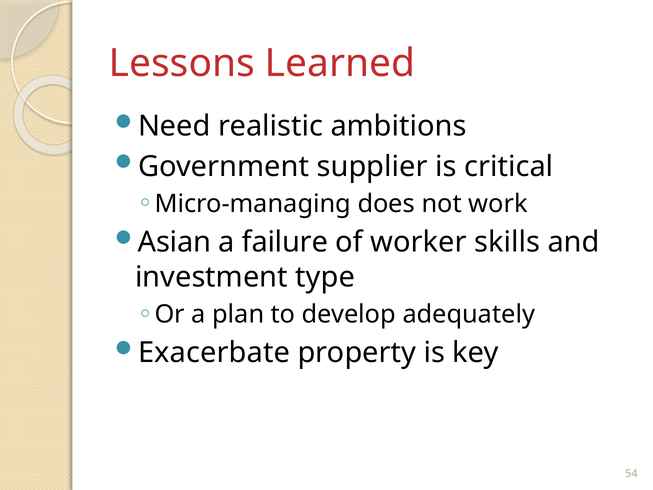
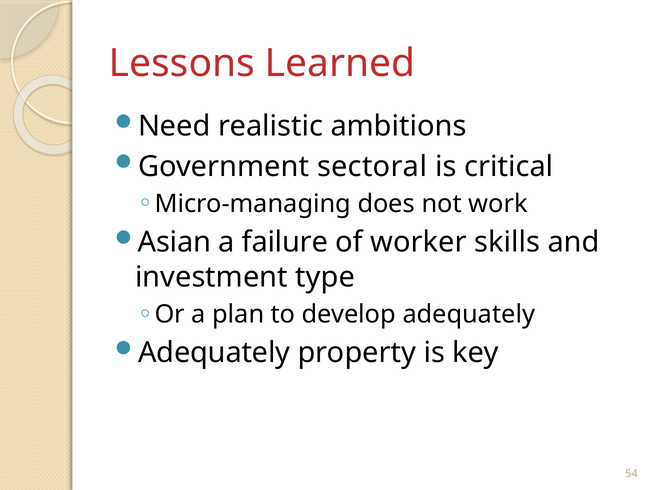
supplier: supplier -> sectoral (372, 166)
Exacerbate: Exacerbate -> Adequately (214, 353)
